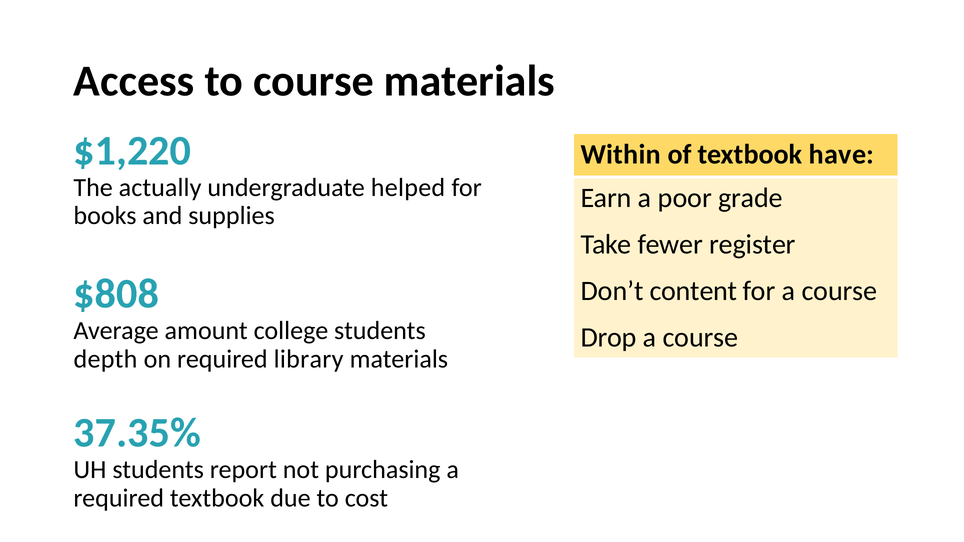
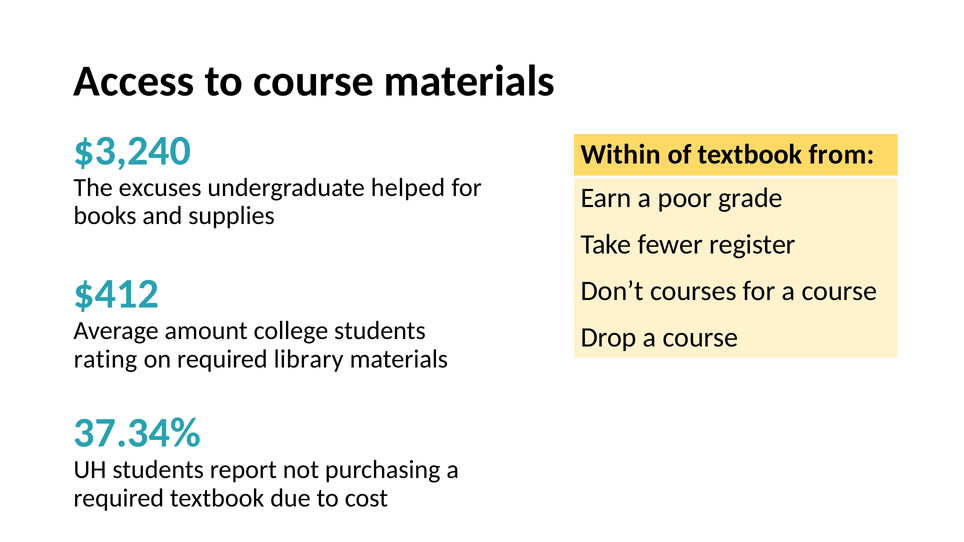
$1,220: $1,220 -> $3,240 (132, 151)
have: have -> from (842, 155)
actually: actually -> excuses (160, 188)
$808: $808 -> $412 (116, 294)
content: content -> courses (693, 291)
depth: depth -> rating (105, 359)
37.35%: 37.35% -> 37.34% (137, 433)
